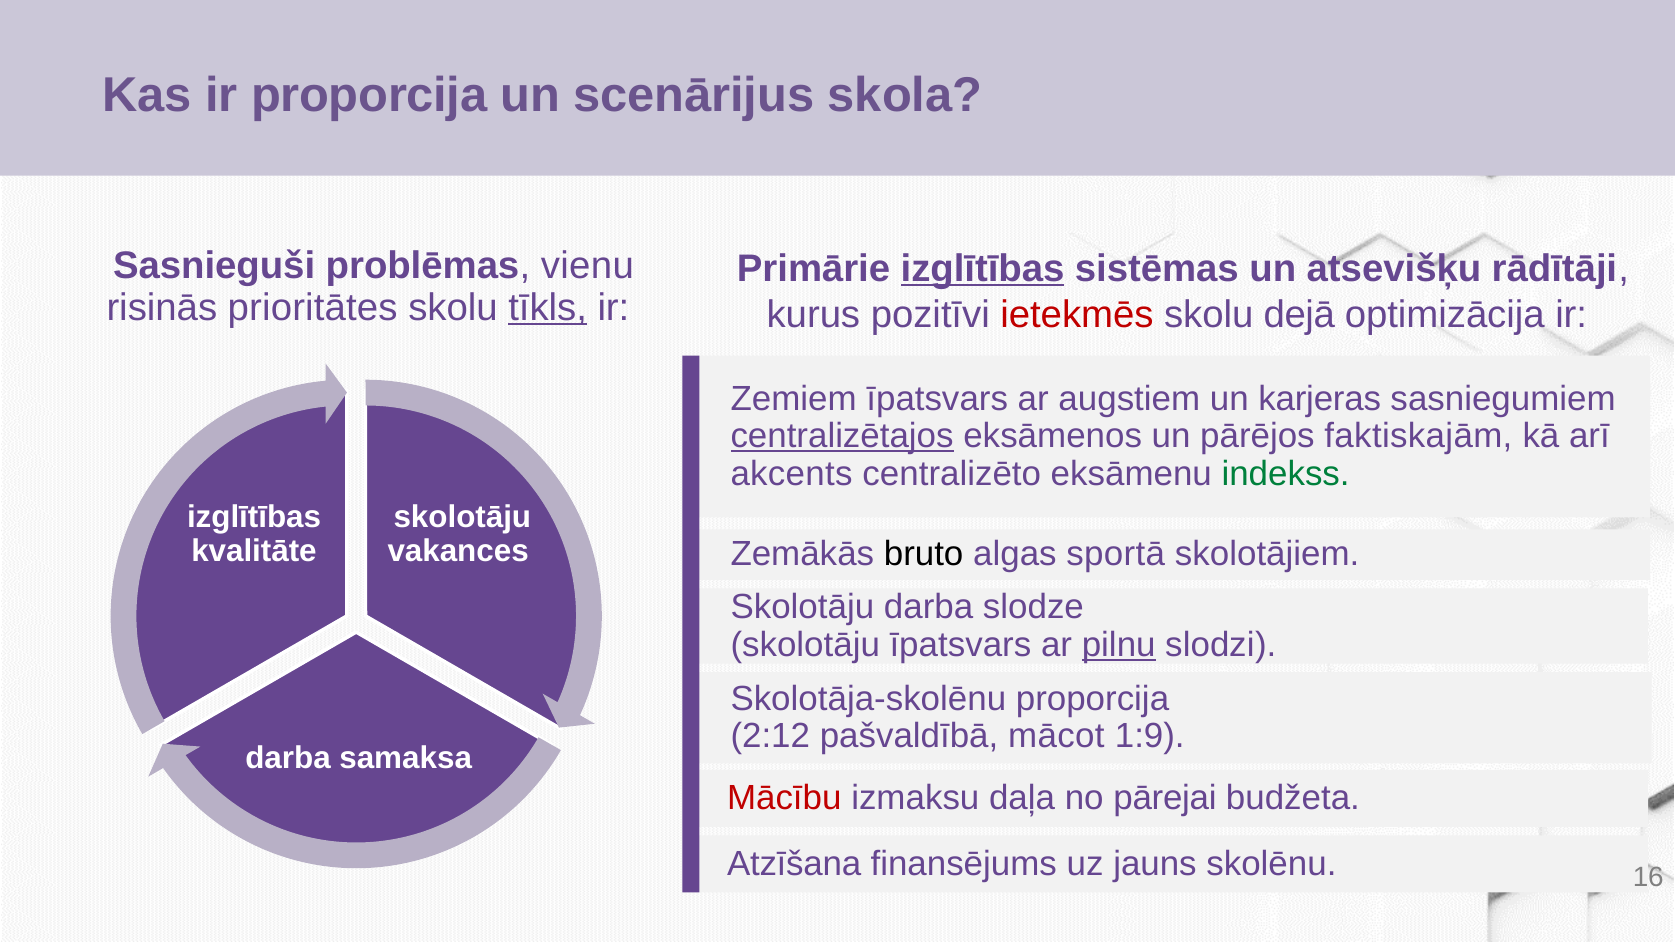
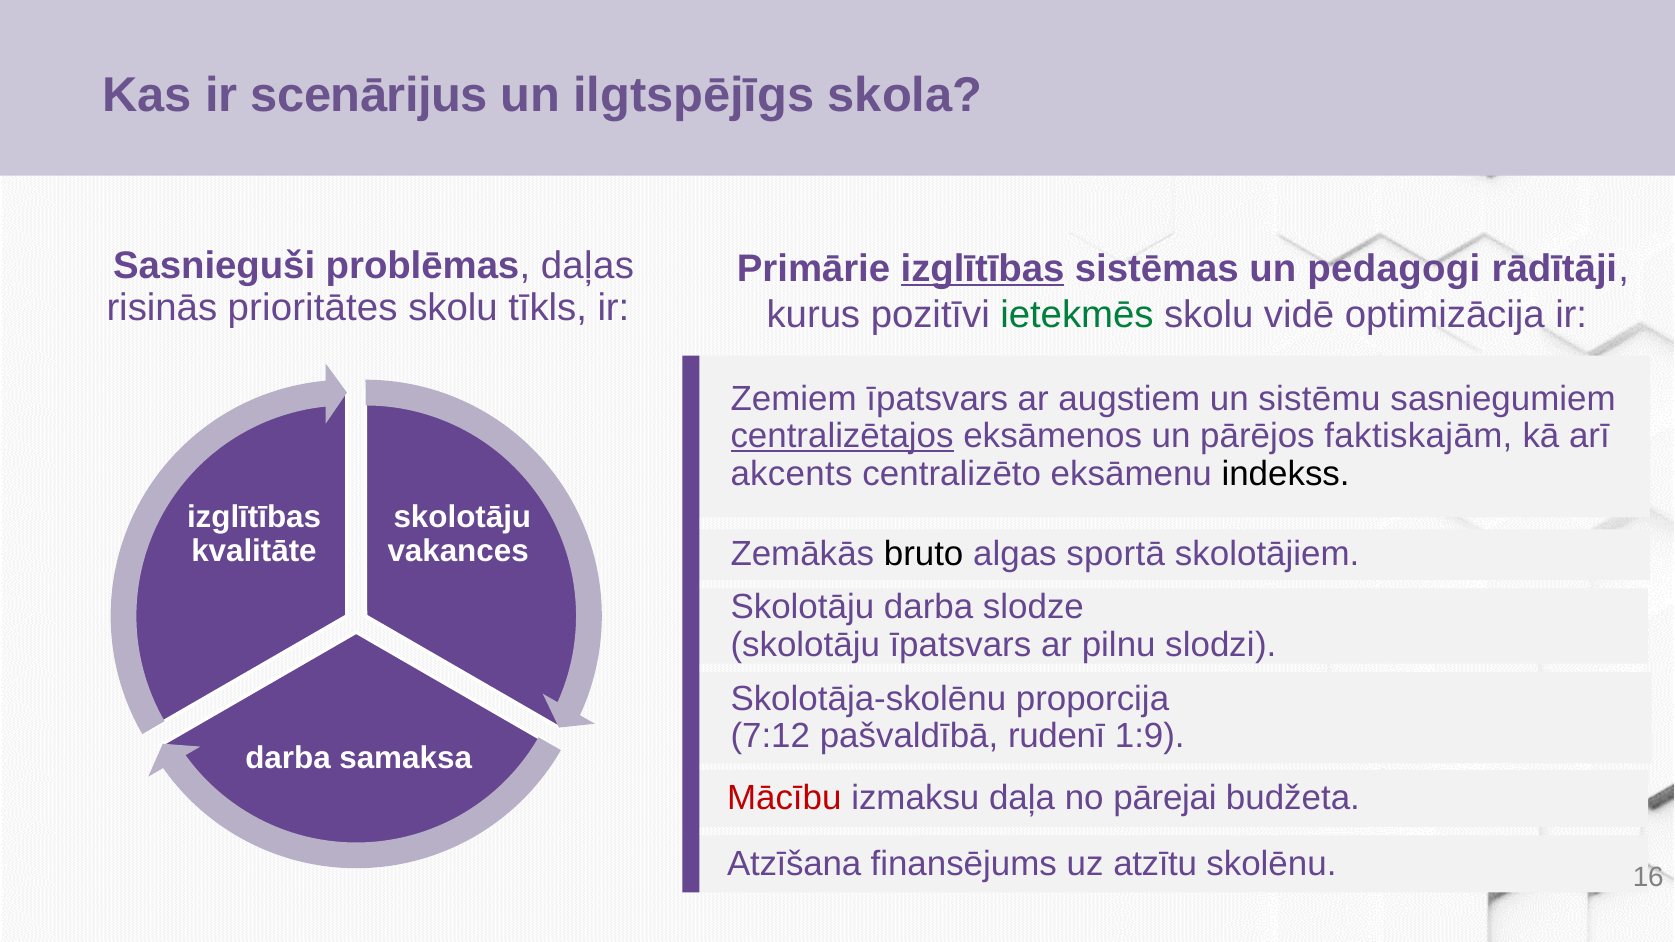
ir proporcija: proporcija -> scenārijus (369, 95)
scenārijus: scenārijus -> ilgtspējīgs (694, 95)
vienu: vienu -> daļas (587, 266)
atsevišķu: atsevišķu -> pedagogi (1394, 269)
tīkls underline: present -> none (548, 308)
ietekmēs colour: red -> green (1077, 315)
dejā: dejā -> vidē (1299, 315)
karjeras: karjeras -> sistēmu (1319, 399)
indekss colour: green -> black (1286, 474)
pilnu underline: present -> none (1119, 645)
2:12: 2:12 -> 7:12 (770, 737)
mācot: mācot -> rudenī (1057, 737)
jauns: jauns -> atzītu (1155, 864)
